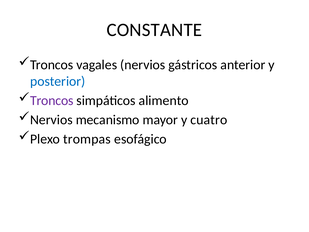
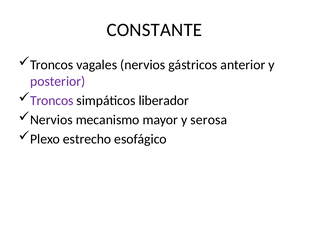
posterior colour: blue -> purple (58, 81)
alimento: alimento -> liberador (164, 101)
cuatro: cuatro -> serosa (209, 120)
trompas: trompas -> estrecho (87, 139)
